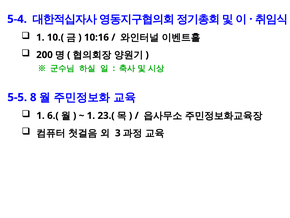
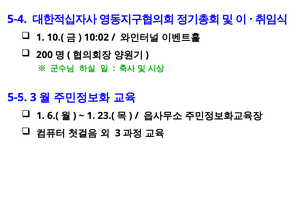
10:16: 10:16 -> 10:02 (96, 37)
5-5 8: 8 -> 3 (33, 97)
